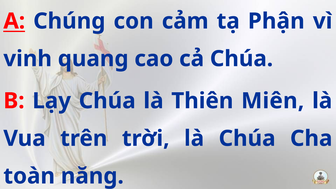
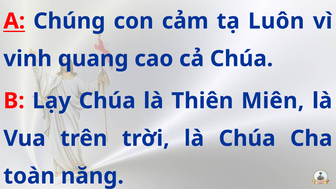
Phận: Phận -> Luôn (276, 21)
